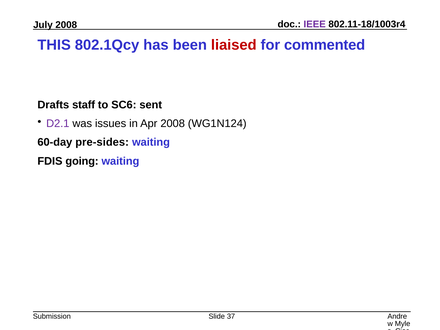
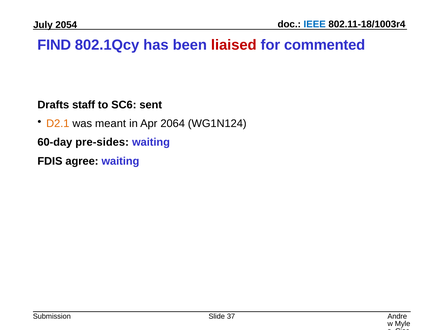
IEEE colour: purple -> blue (315, 24)
2008: 2008 -> 2054 (66, 25)
THIS: THIS -> FIND (54, 45)
D2.1 colour: purple -> orange (58, 124)
issues: issues -> meant (111, 124)
Apr 2008: 2008 -> 2064 (173, 124)
going: going -> agree (82, 161)
